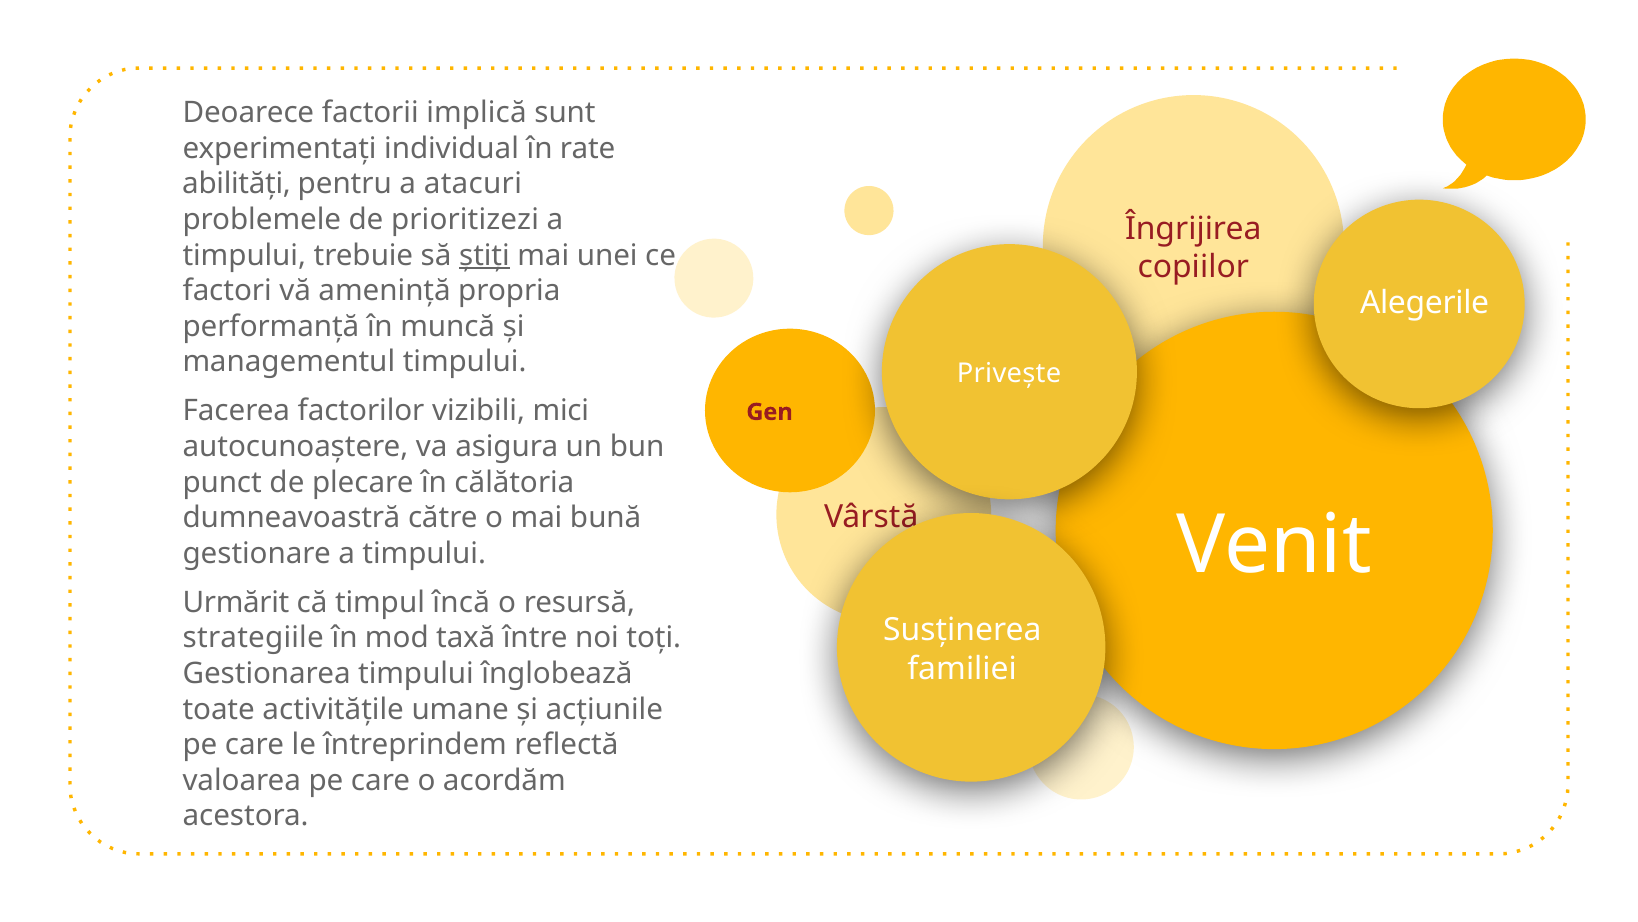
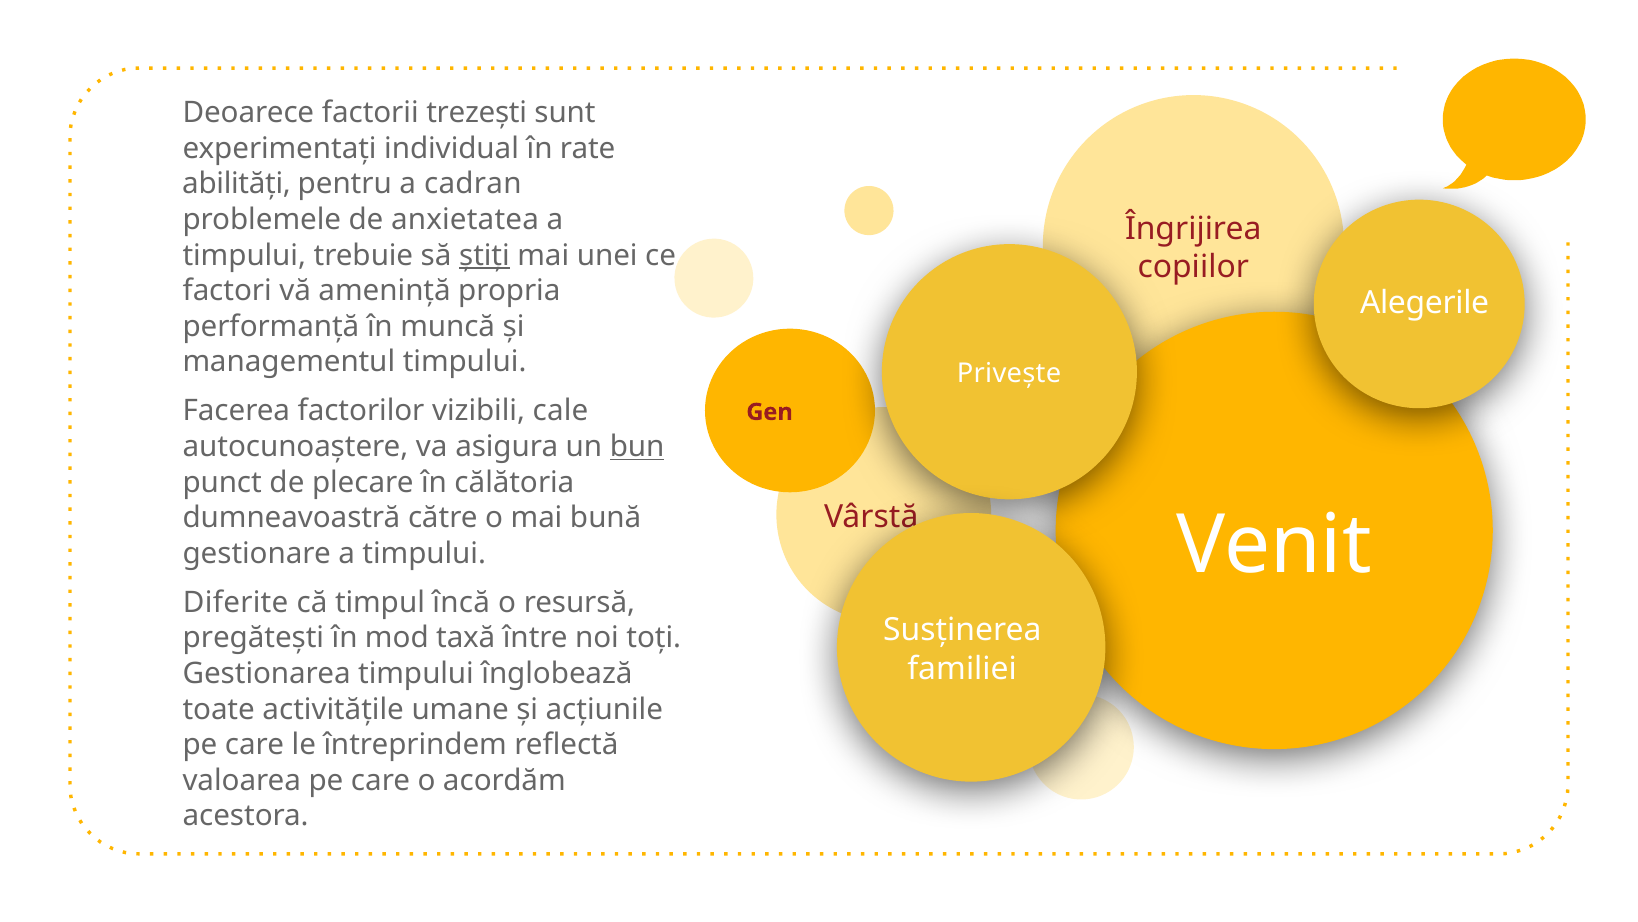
implică: implică -> trezești (477, 113)
atacuri: atacuri -> cadran (473, 184)
prioritizezi: prioritizezi -> anxietatea (465, 220)
mici: mici -> cale (561, 411)
bun underline: none -> present (637, 446)
Urmărit: Urmărit -> Diferite (236, 602)
strategiile: strategiile -> pregătești (253, 638)
